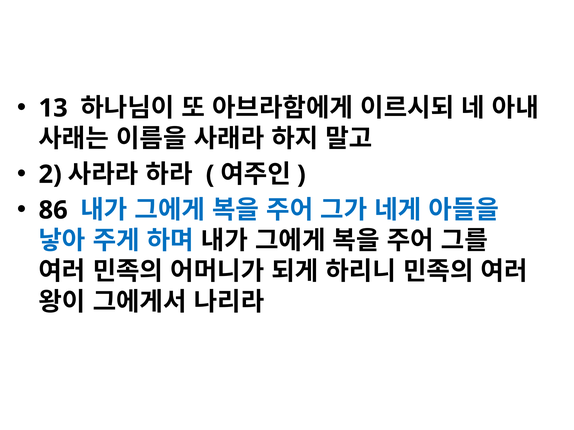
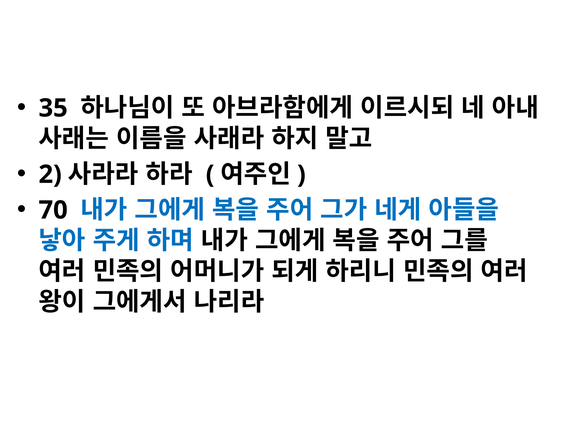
13: 13 -> 35 (53, 108)
86: 86 -> 70 (53, 210)
